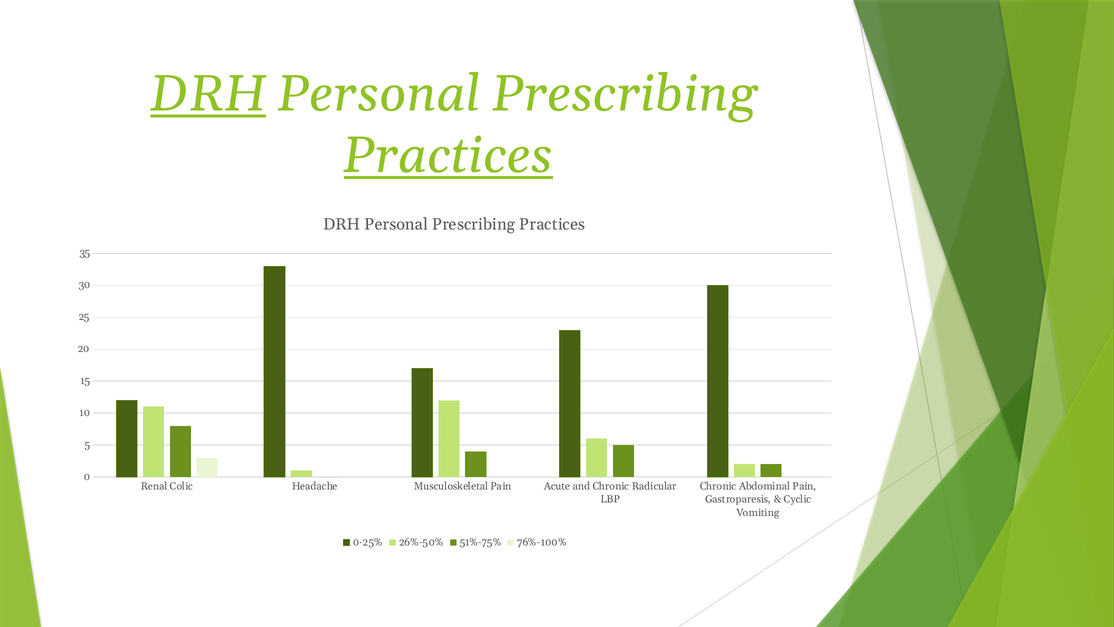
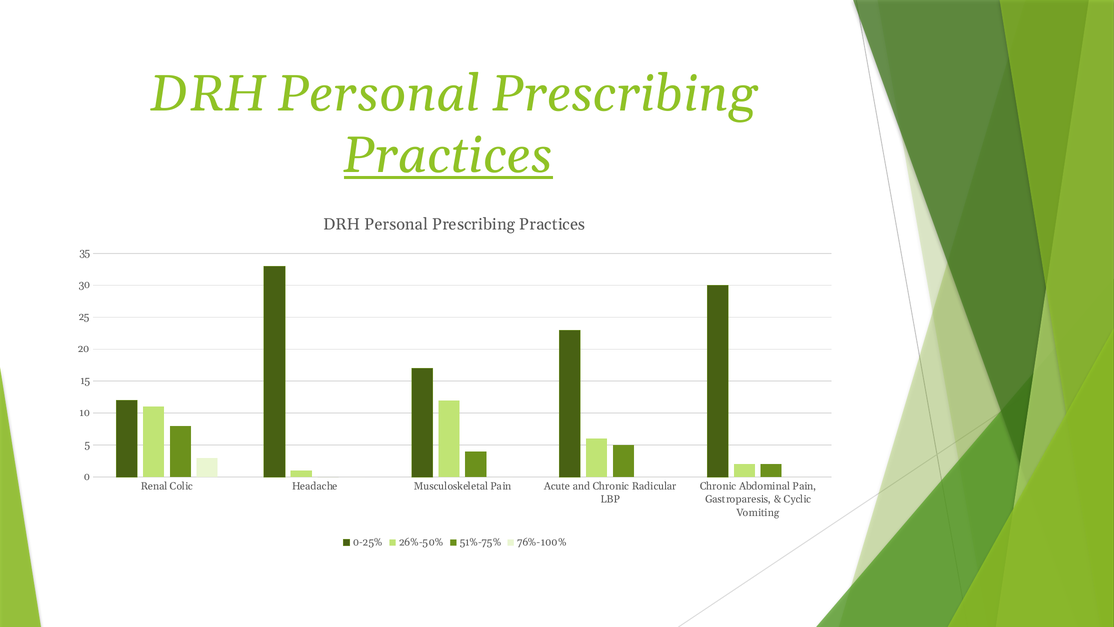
DRH underline: present -> none (208, 94)
